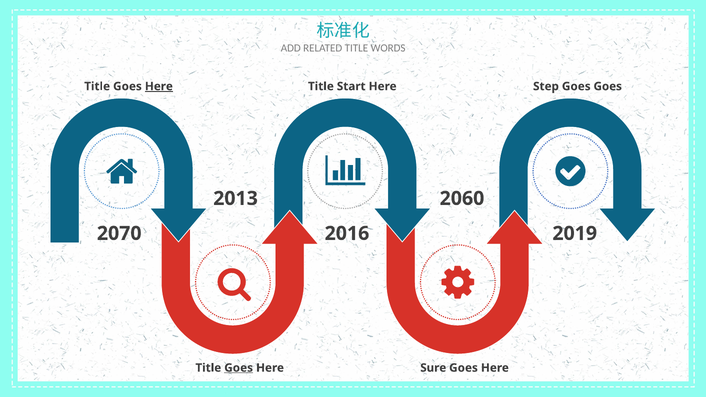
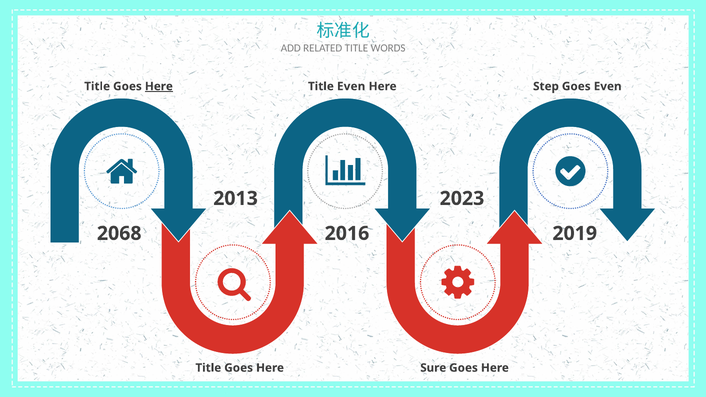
Title Start: Start -> Even (351, 86)
Goes Goes: Goes -> Even (608, 86)
2060: 2060 -> 2023 (462, 199)
2070: 2070 -> 2068 (119, 234)
Goes underline: present -> none (239, 368)
